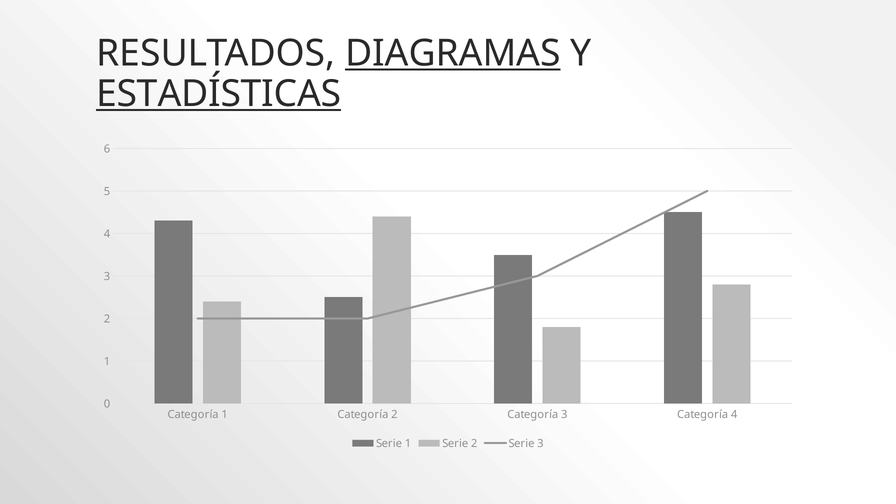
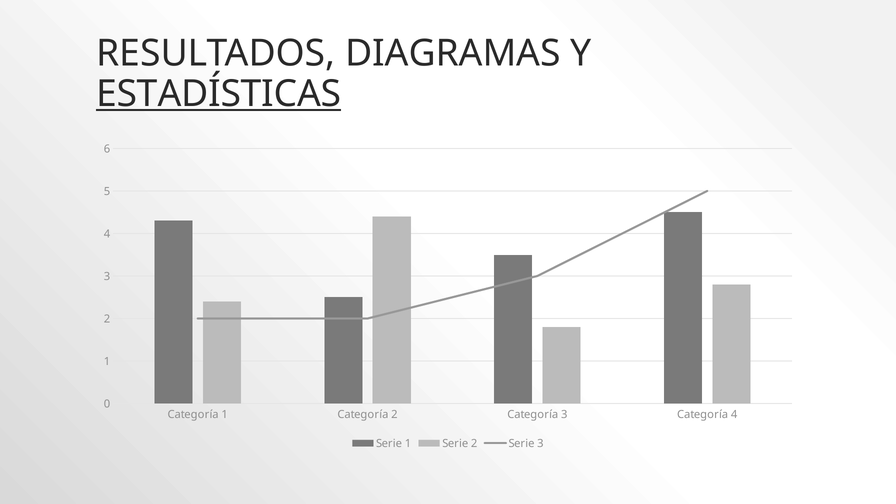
DIAGRAMAS underline: present -> none (453, 54)
